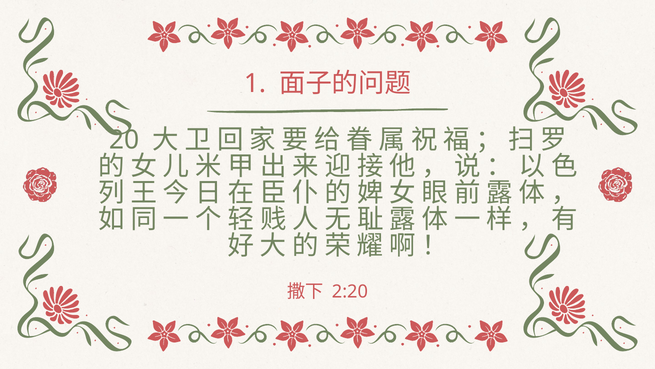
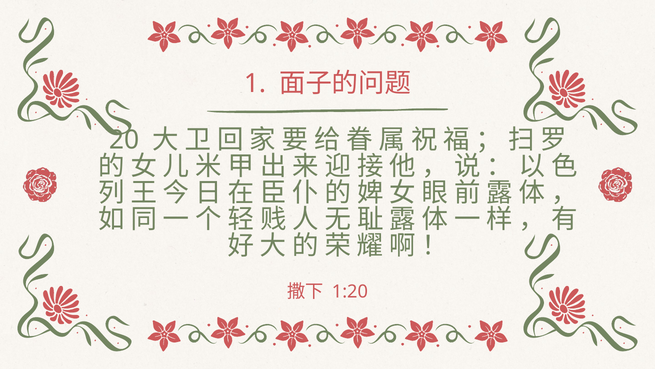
2:20: 2:20 -> 1:20 (350, 291)
